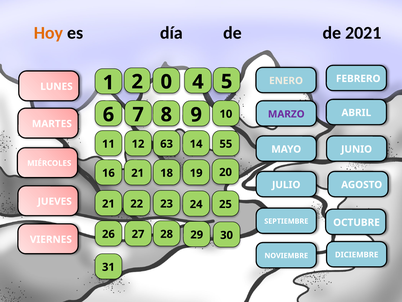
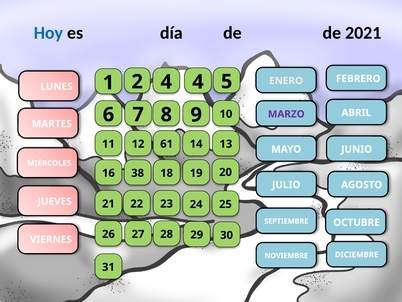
Hoy colour: orange -> blue (48, 33)
2 0: 0 -> 4 (166, 82)
63: 63 -> 61 (167, 144)
55: 55 -> 13 (226, 144)
16 21: 21 -> 38 (138, 173)
